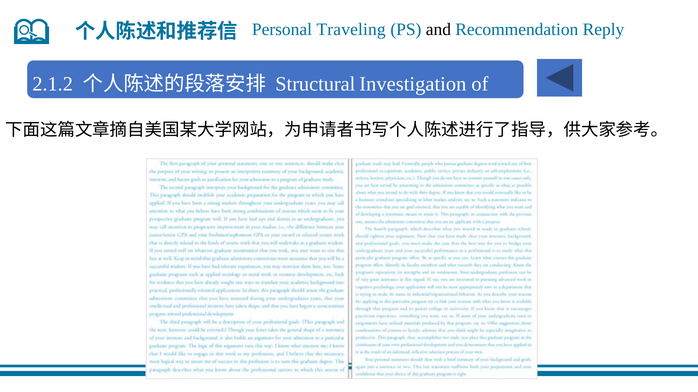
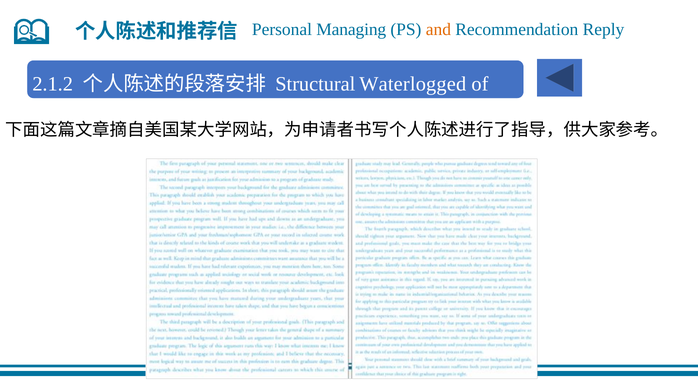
Traveling: Traveling -> Managing (351, 30)
and colour: black -> orange (438, 30)
Investigation: Investigation -> Waterlogged (413, 84)
